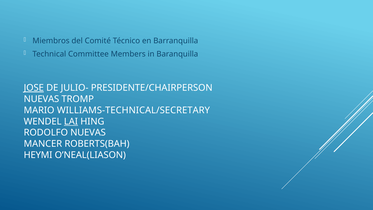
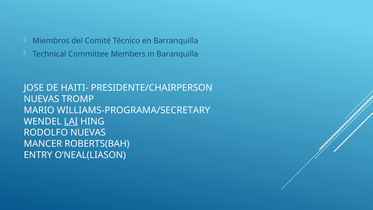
JOSE underline: present -> none (34, 88)
JULIO-: JULIO- -> HAITI- (75, 88)
WILLIAMS-TECHNICAL/SECRETARY: WILLIAMS-TECHNICAL/SECRETARY -> WILLIAMS-PROGRAMA/SECRETARY (133, 110)
HEYMI: HEYMI -> ENTRY (38, 155)
